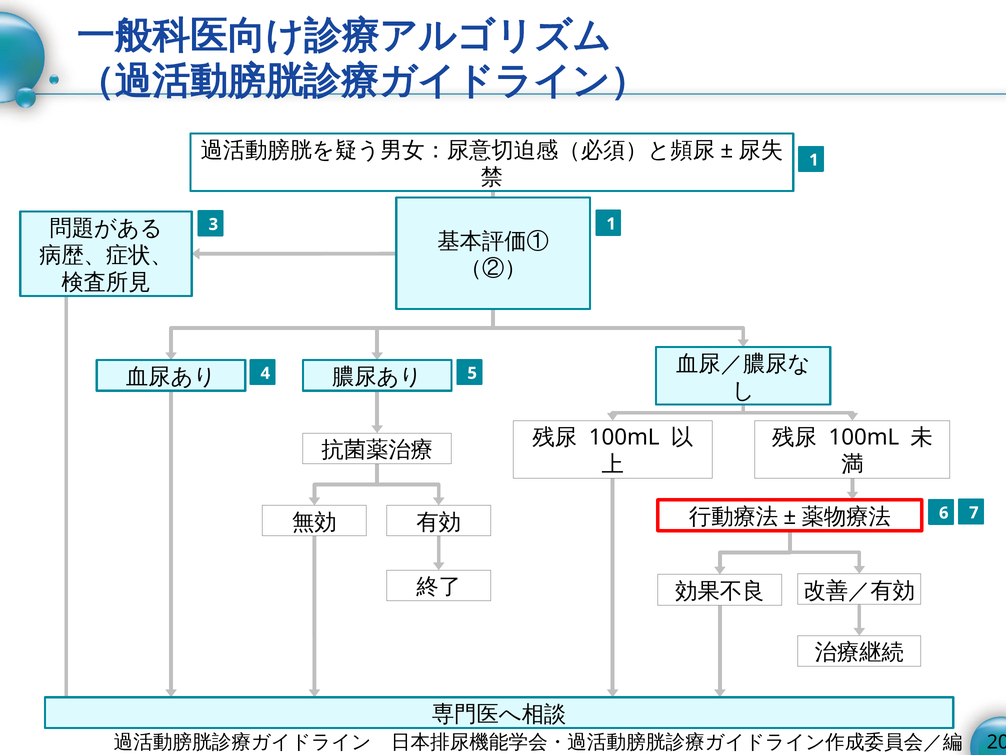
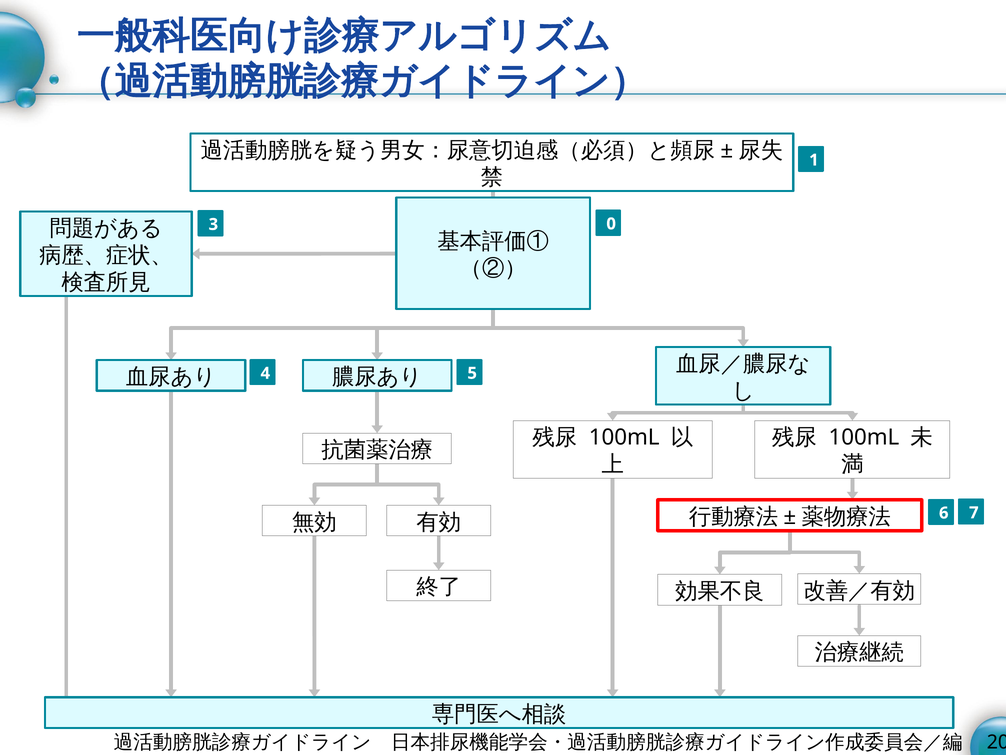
3 1: 1 -> 0 (611, 224)
